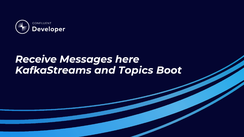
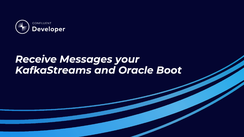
here: here -> your (127, 59)
Topics: Topics -> Oracle (136, 70)
